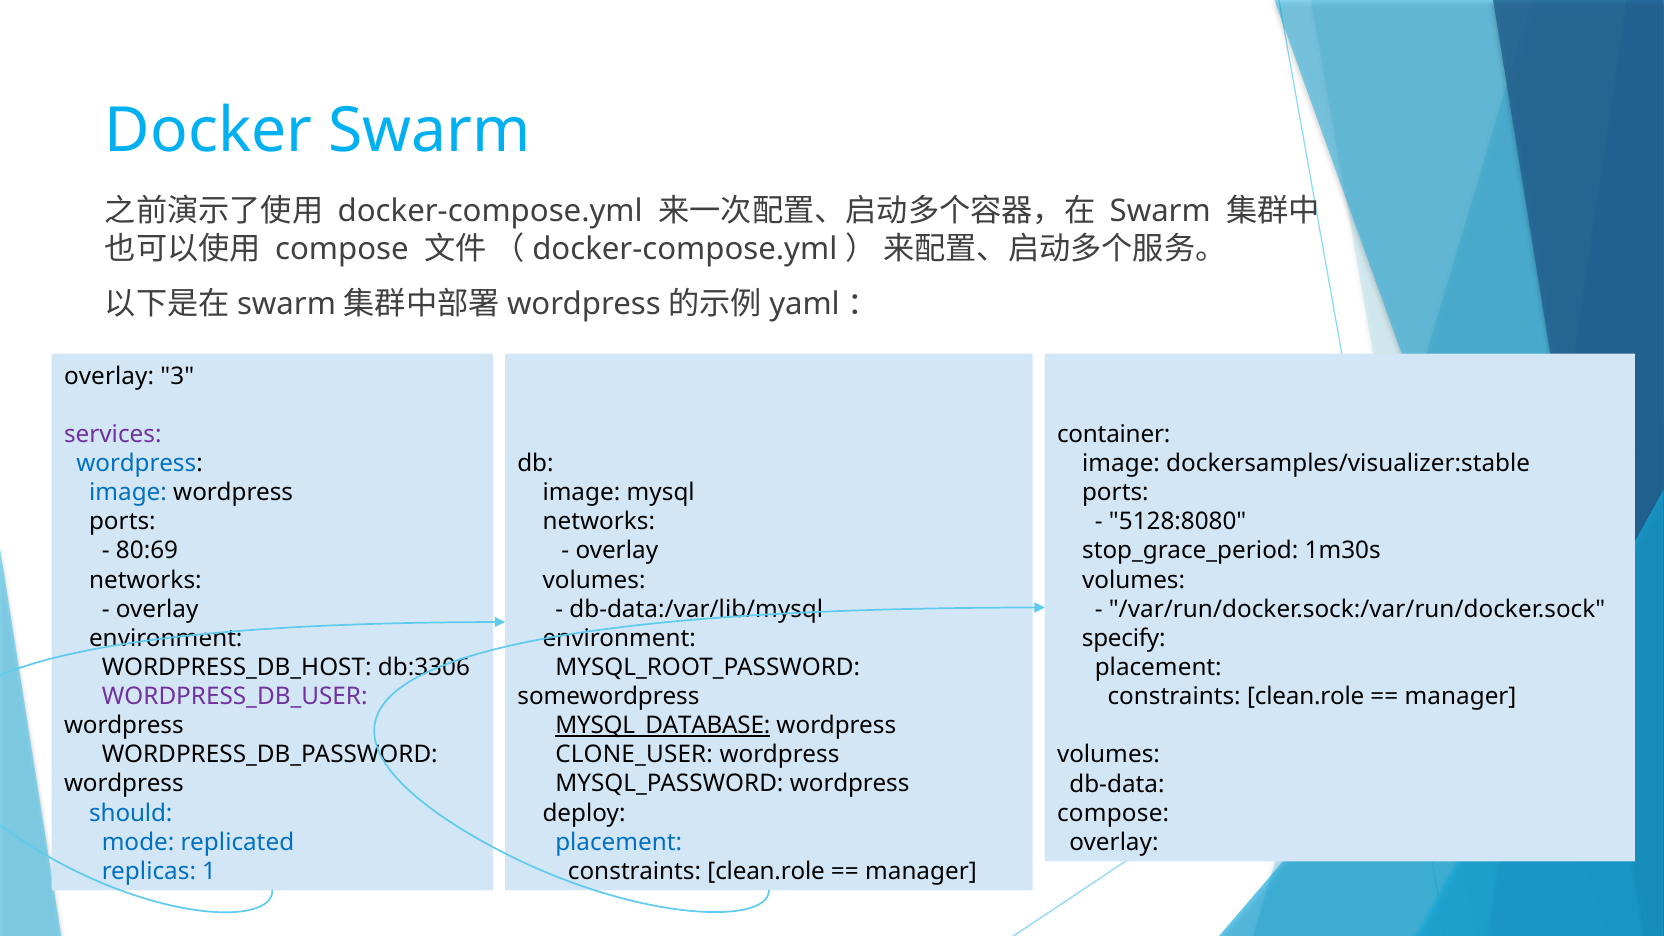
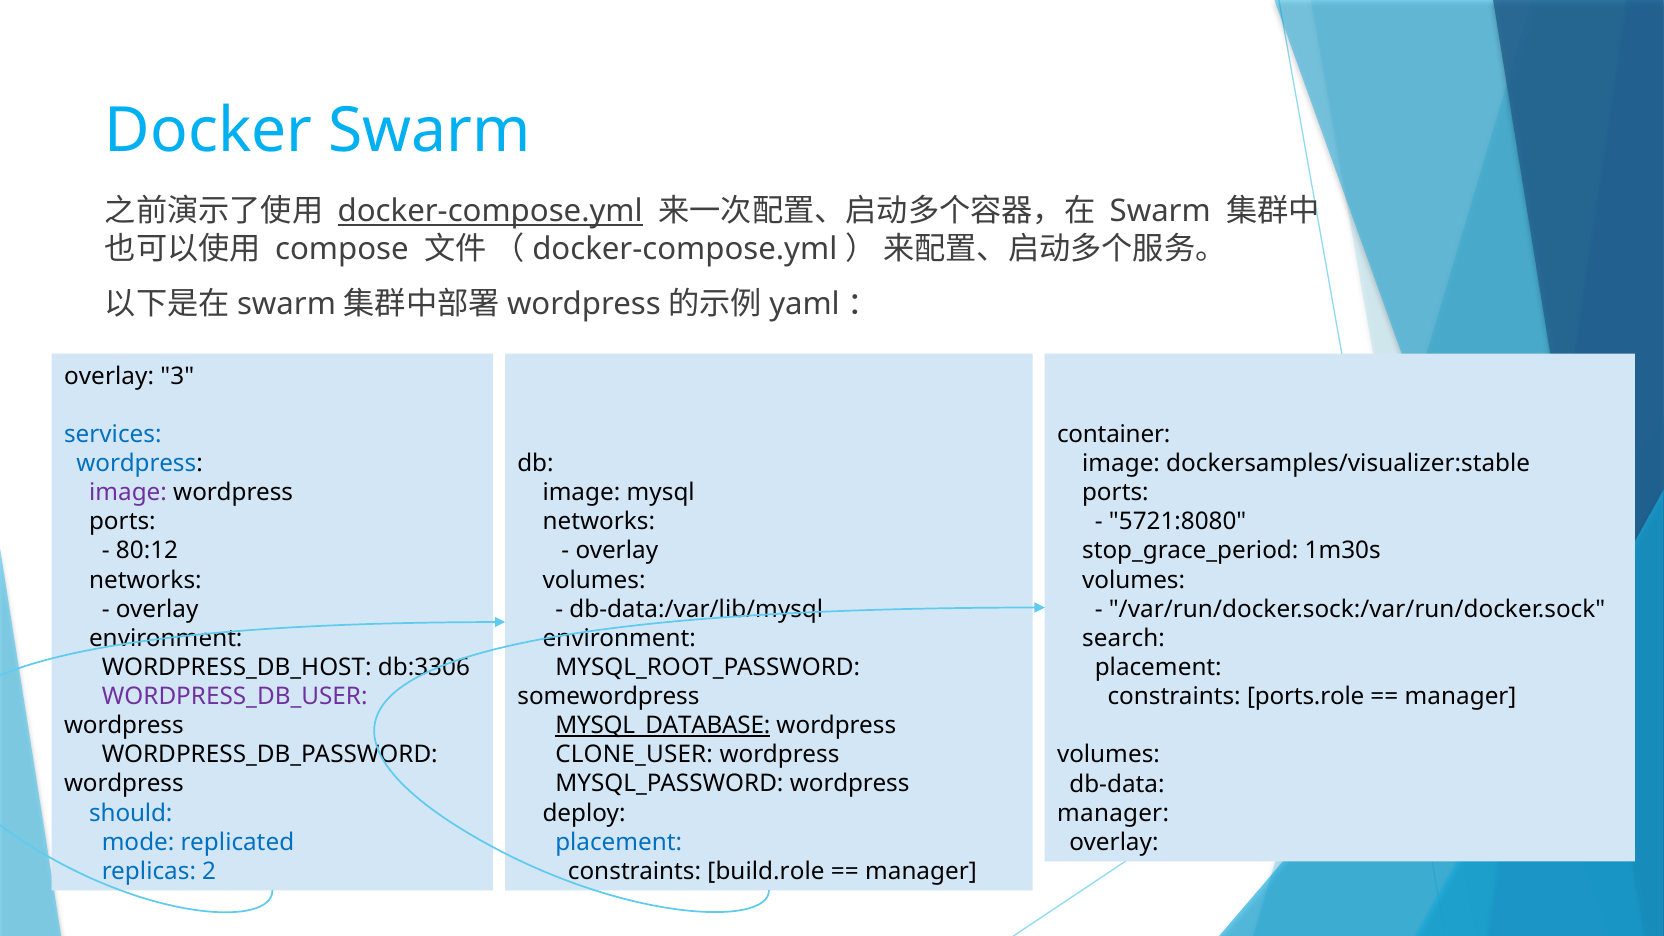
docker-compose.yml underline: none -> present (490, 212)
services colour: purple -> blue (113, 434)
image colour: blue -> purple (128, 493)
5128:8080: 5128:8080 -> 5721:8080 (1178, 522)
80:69: 80:69 -> 80:12 (147, 551)
specify: specify -> search (1124, 638)
clean.role: clean.role -> ports.role (1306, 697)
compose: compose -> manager (1113, 813)
1: 1 -> 2 (209, 871)
clean.role: clean.role -> build.role (766, 871)
